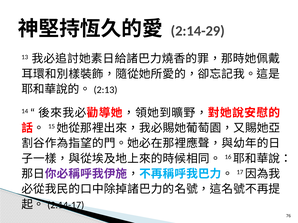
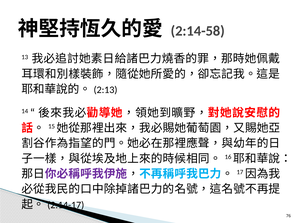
2:14-29: 2:14-29 -> 2:14-58 (198, 31)
